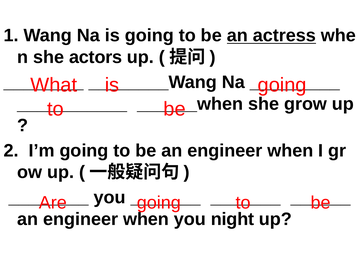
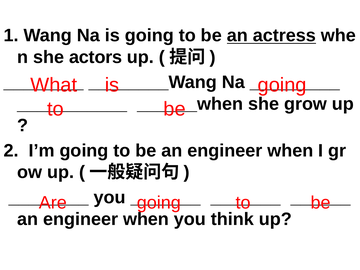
night: night -> think (232, 219)
